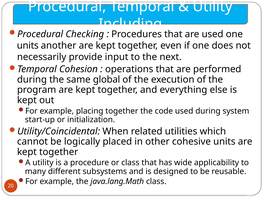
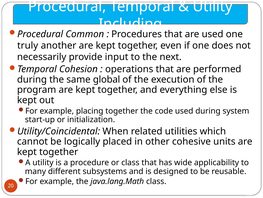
Checking: Checking -> Common (85, 34)
units: units -> truly (28, 45)
